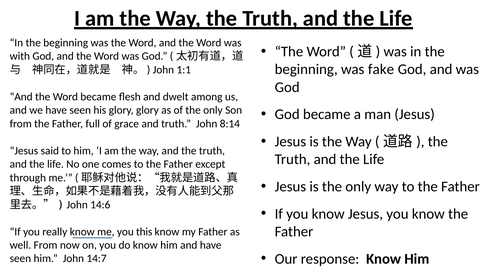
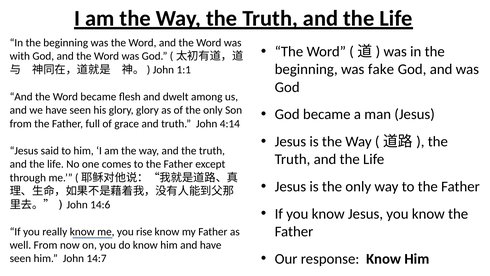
8:14: 8:14 -> 4:14 (230, 124)
this: this -> rise (144, 231)
